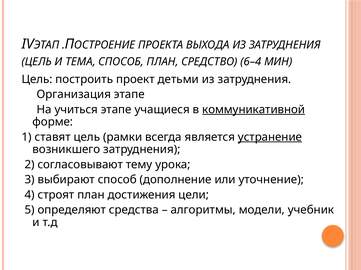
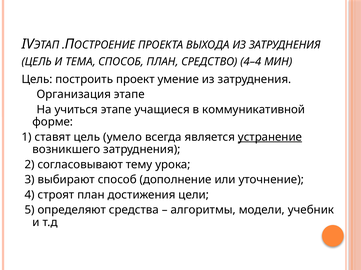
6–4: 6–4 -> 4–4 (251, 62)
детьми: детьми -> умение (178, 79)
коммуникативной underline: present -> none (254, 110)
рамки: рамки -> умело (123, 137)
